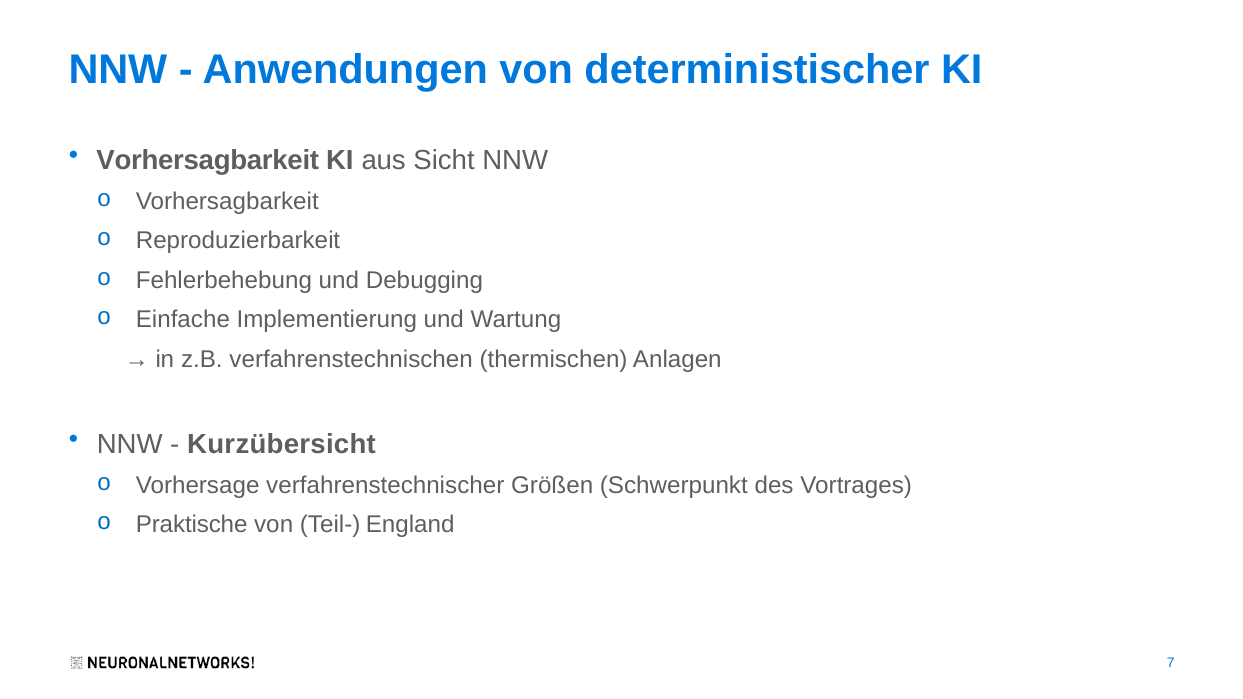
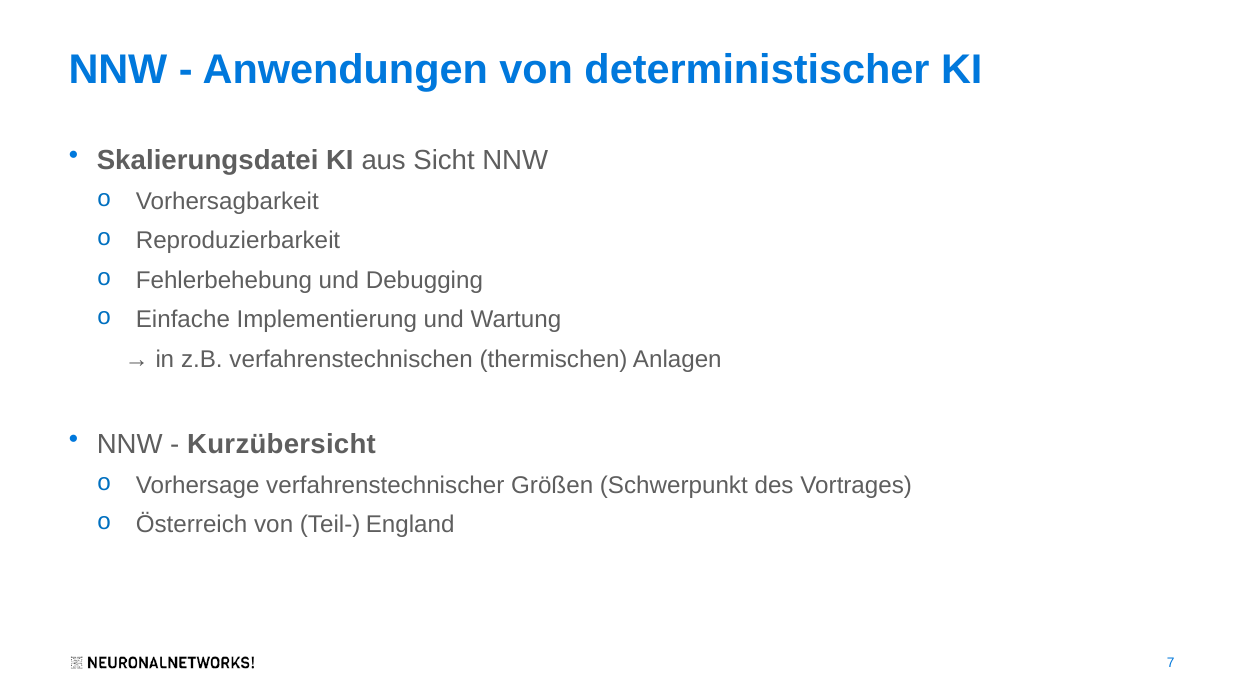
Vorhersagbarkeit: Vorhersagbarkeit -> Skalierungsdatei (208, 160)
Praktische: Praktische -> Österreich (192, 525)
